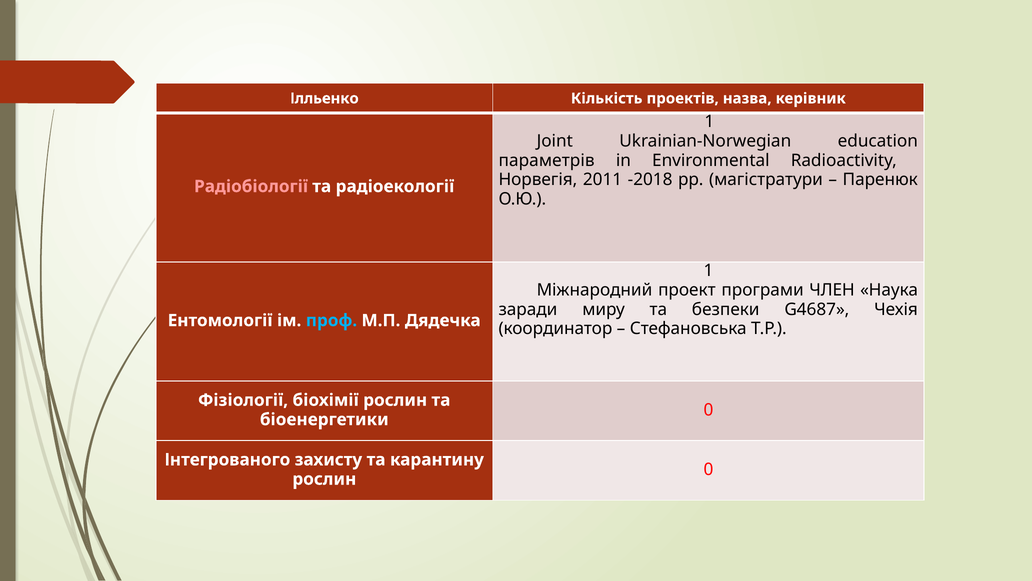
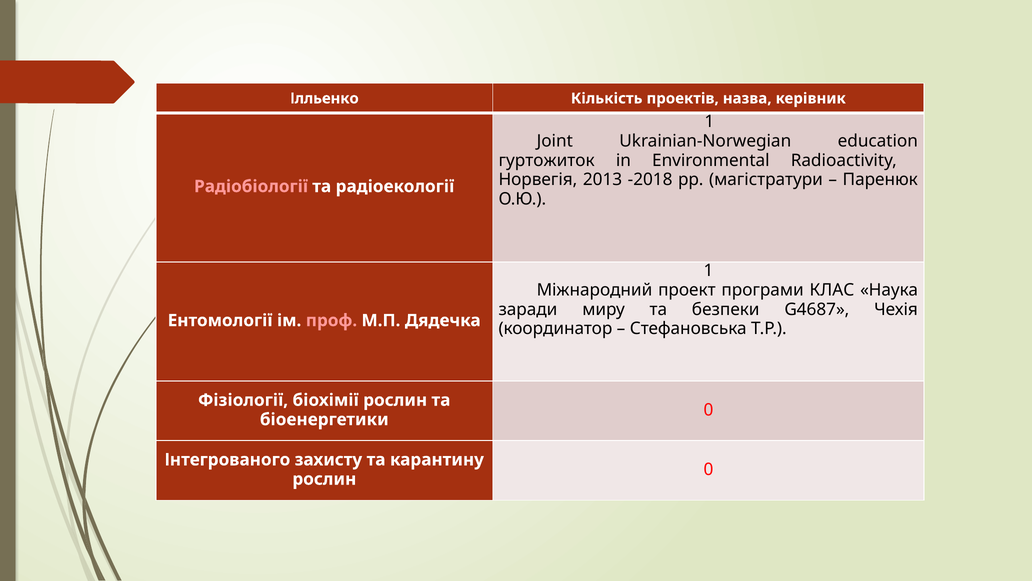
параметрів: параметрів -> гуртожиток (547, 160)
2011: 2011 -> 2013 (603, 180)
ЧЛЕН: ЧЛЕН -> КЛАС (832, 290)
проф colour: light blue -> pink (331, 320)
